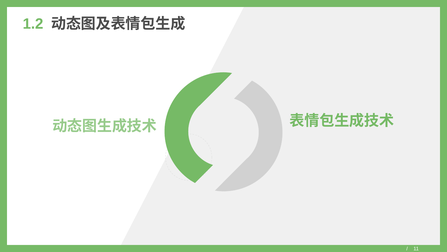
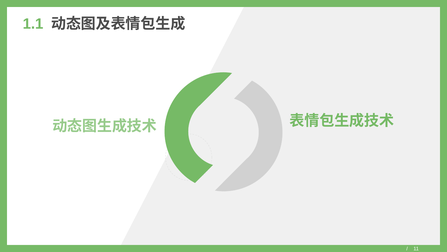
1.2: 1.2 -> 1.1 (33, 24)
